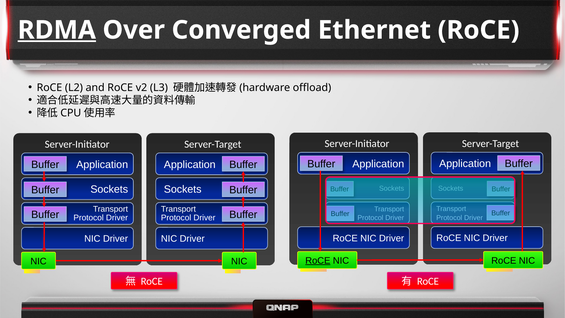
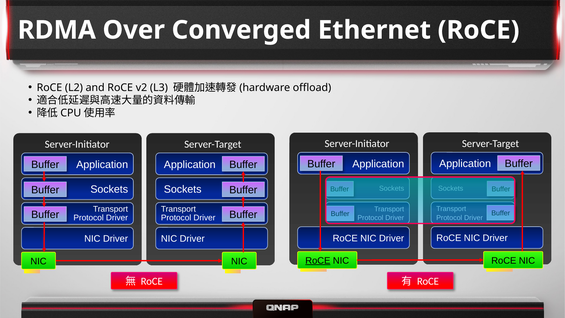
RDMA underline: present -> none (57, 30)
